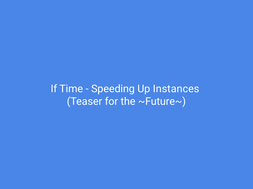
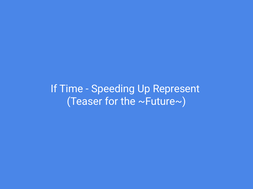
Instances: Instances -> Represent (176, 89)
